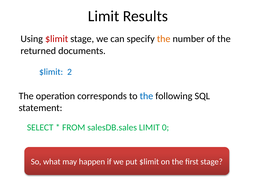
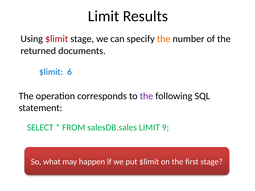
2: 2 -> 6 (70, 72)
the colour: blue -> purple (146, 96)
0: 0 -> 9 (165, 128)
